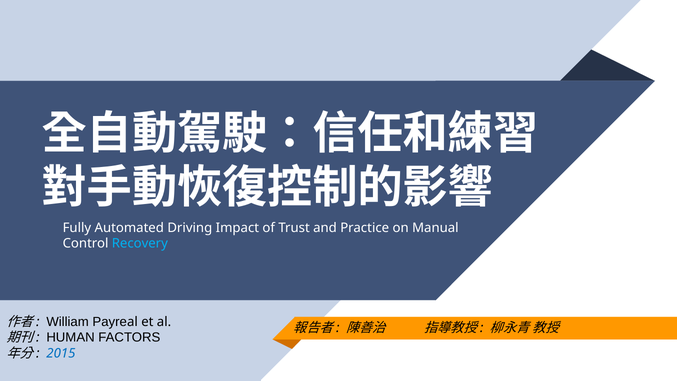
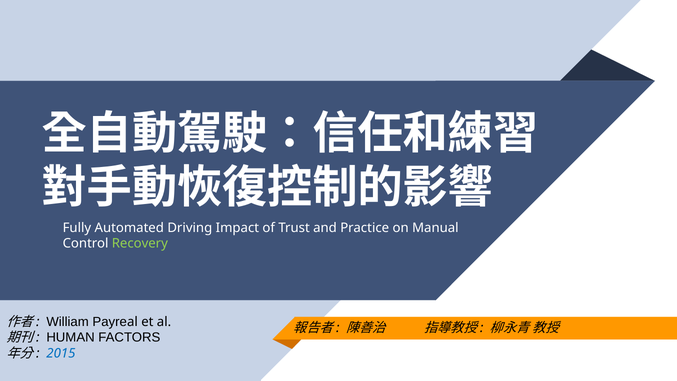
Recovery colour: light blue -> light green (140, 244)
